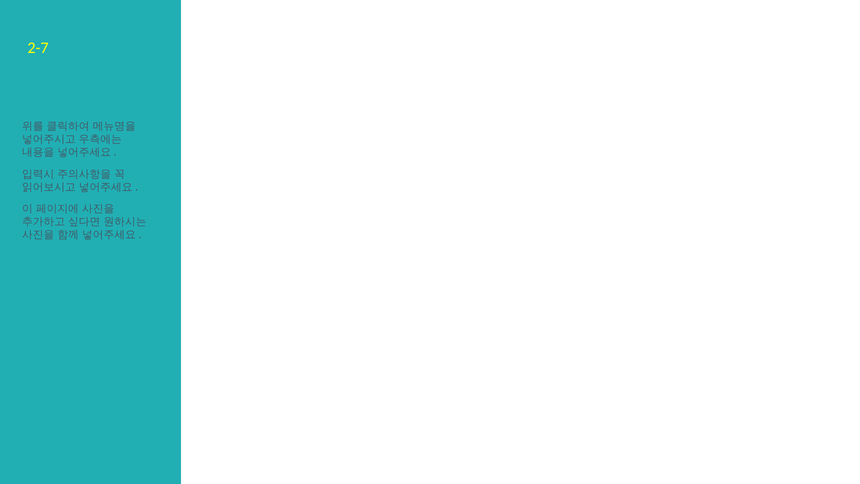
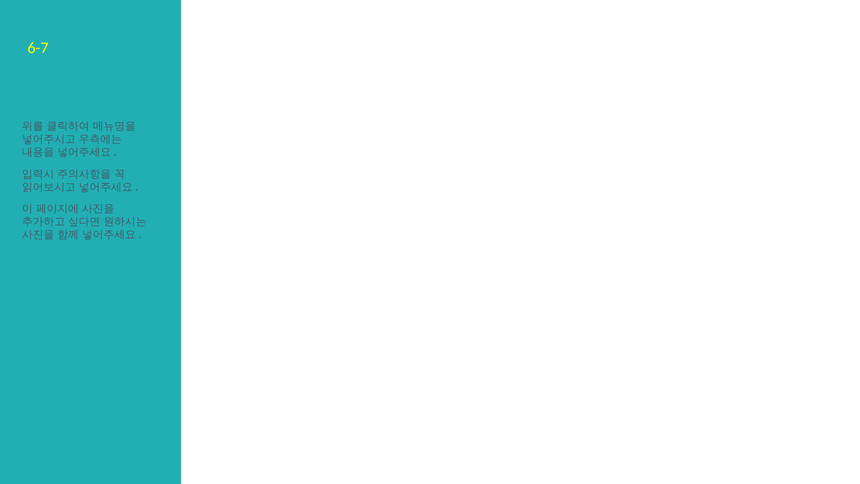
2-7: 2-7 -> 6-7 (38, 48)
